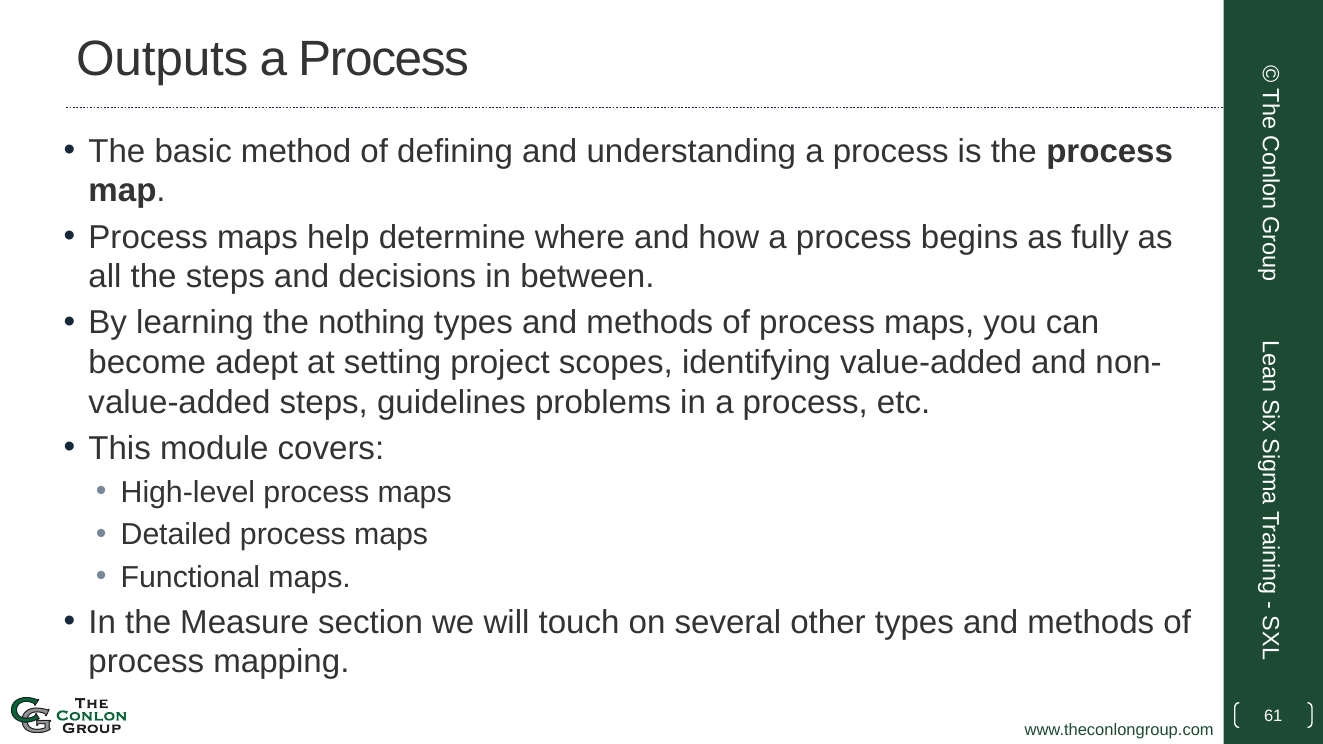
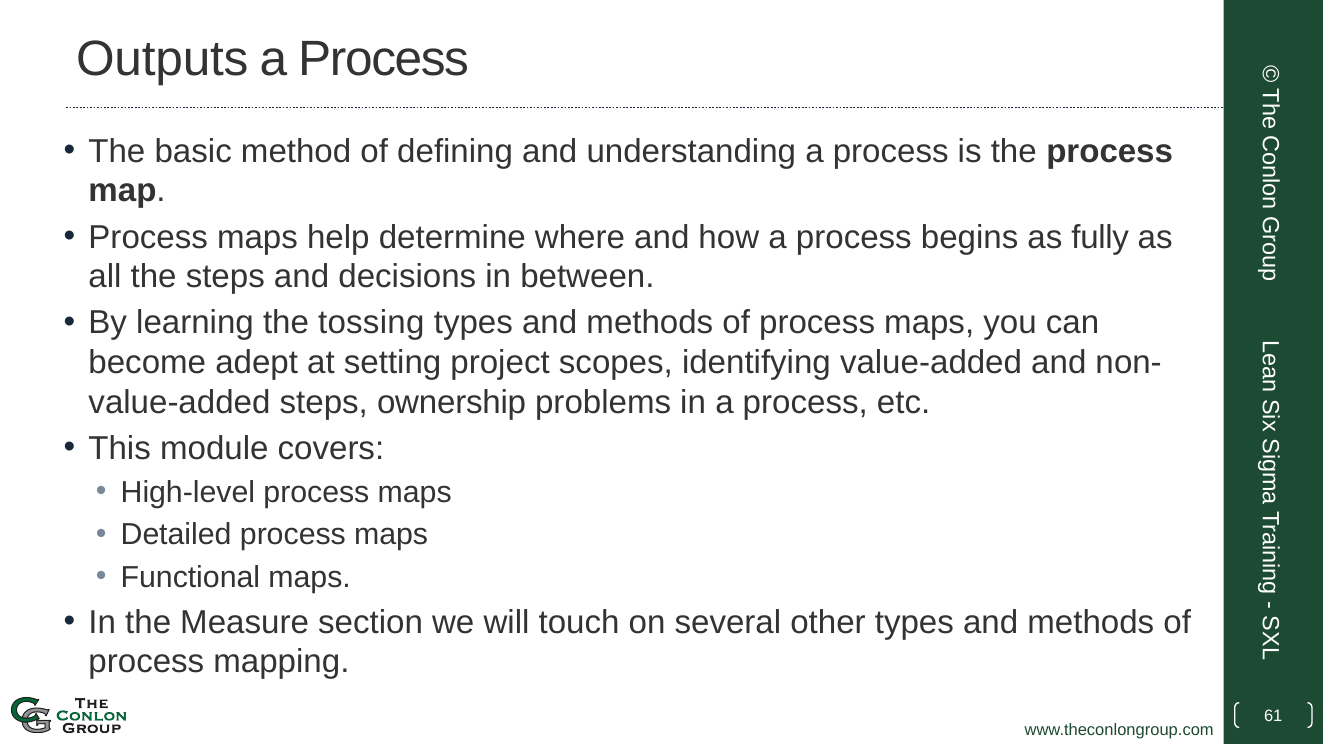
nothing: nothing -> tossing (371, 323)
guidelines: guidelines -> ownership (452, 403)
